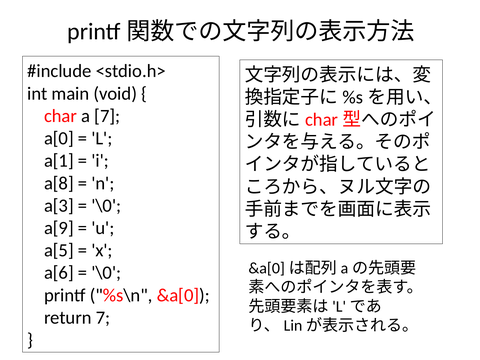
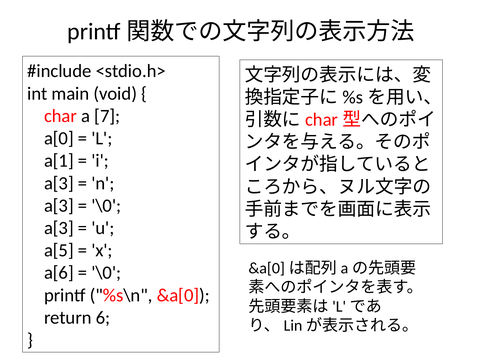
a[8: a[8 -> a[3 (59, 183)
a[9: a[9 -> a[3 (59, 228)
return 7: 7 -> 6 (103, 318)
